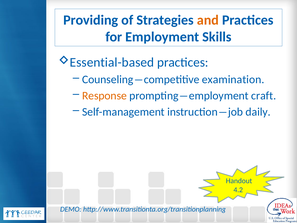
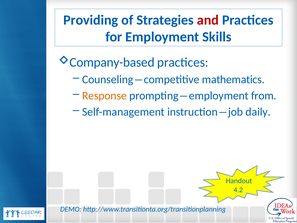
and colour: orange -> red (208, 20)
Essential-based: Essential-based -> Company-based (112, 62)
examination: examination -> mathematics (233, 79)
craft: craft -> from (264, 96)
